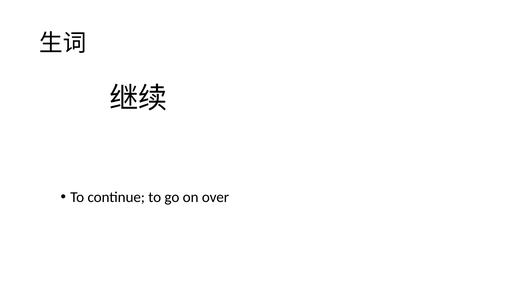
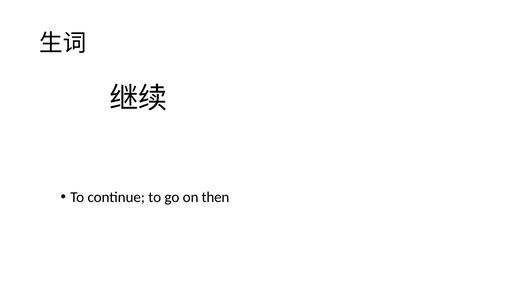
over: over -> then (215, 197)
